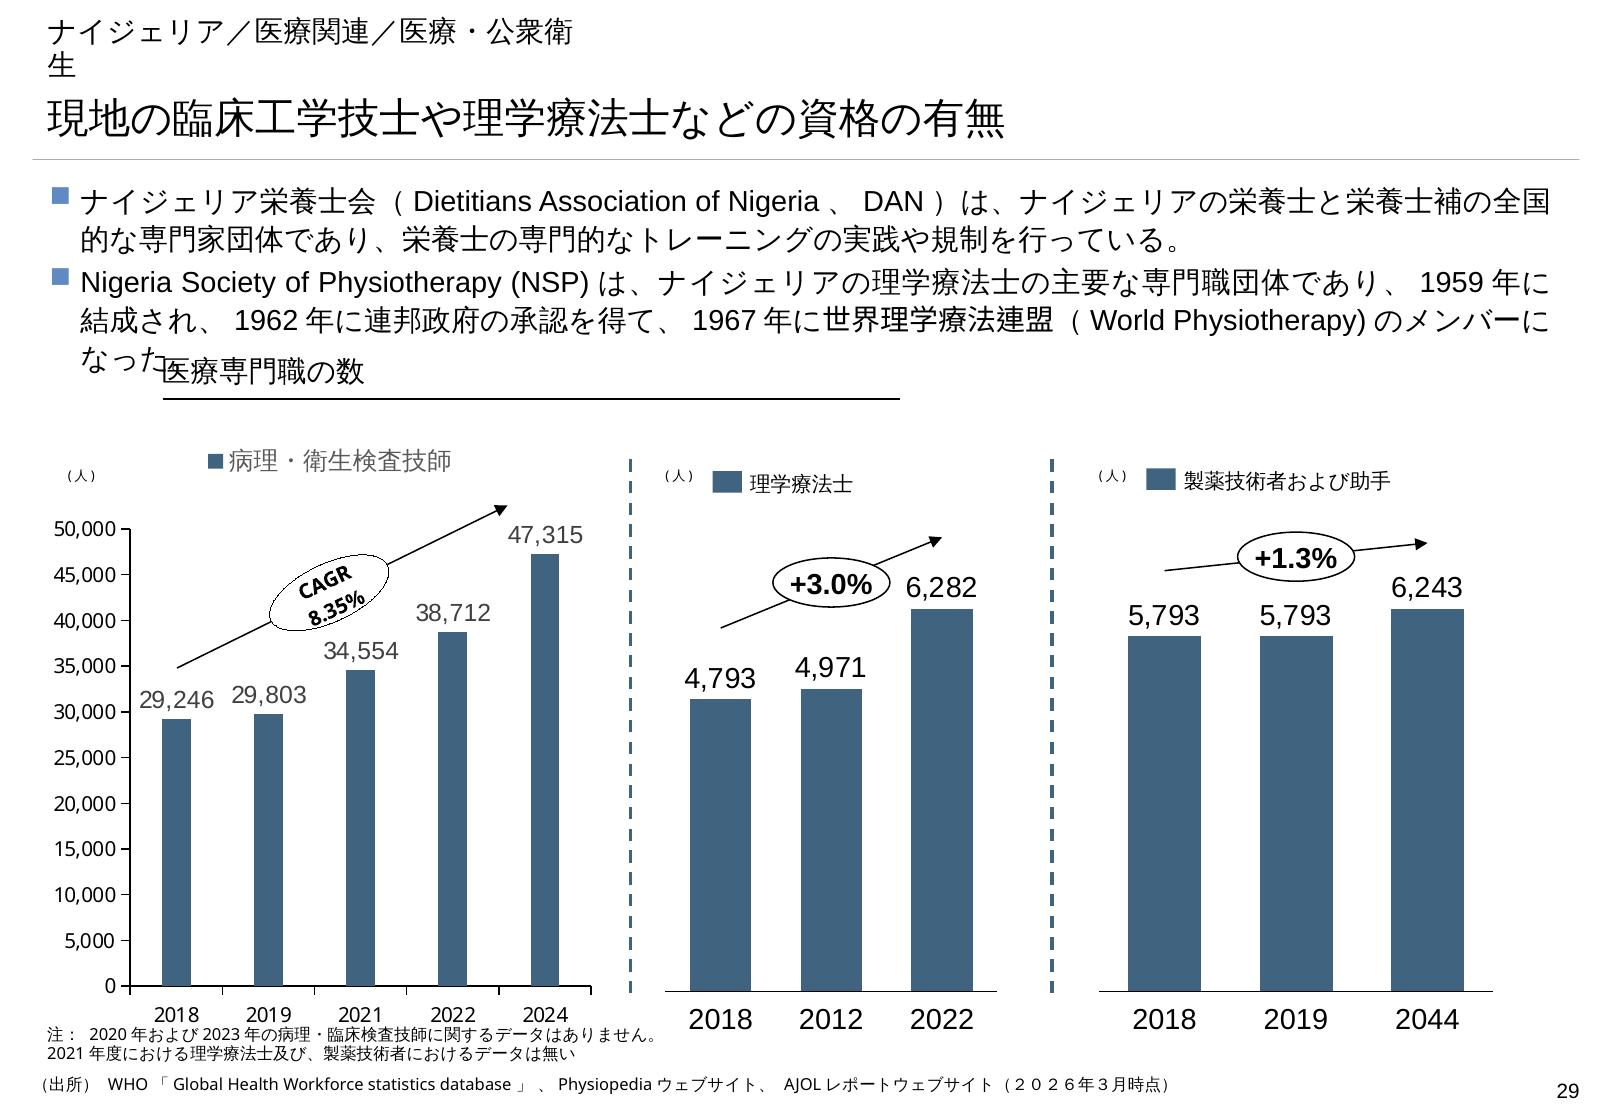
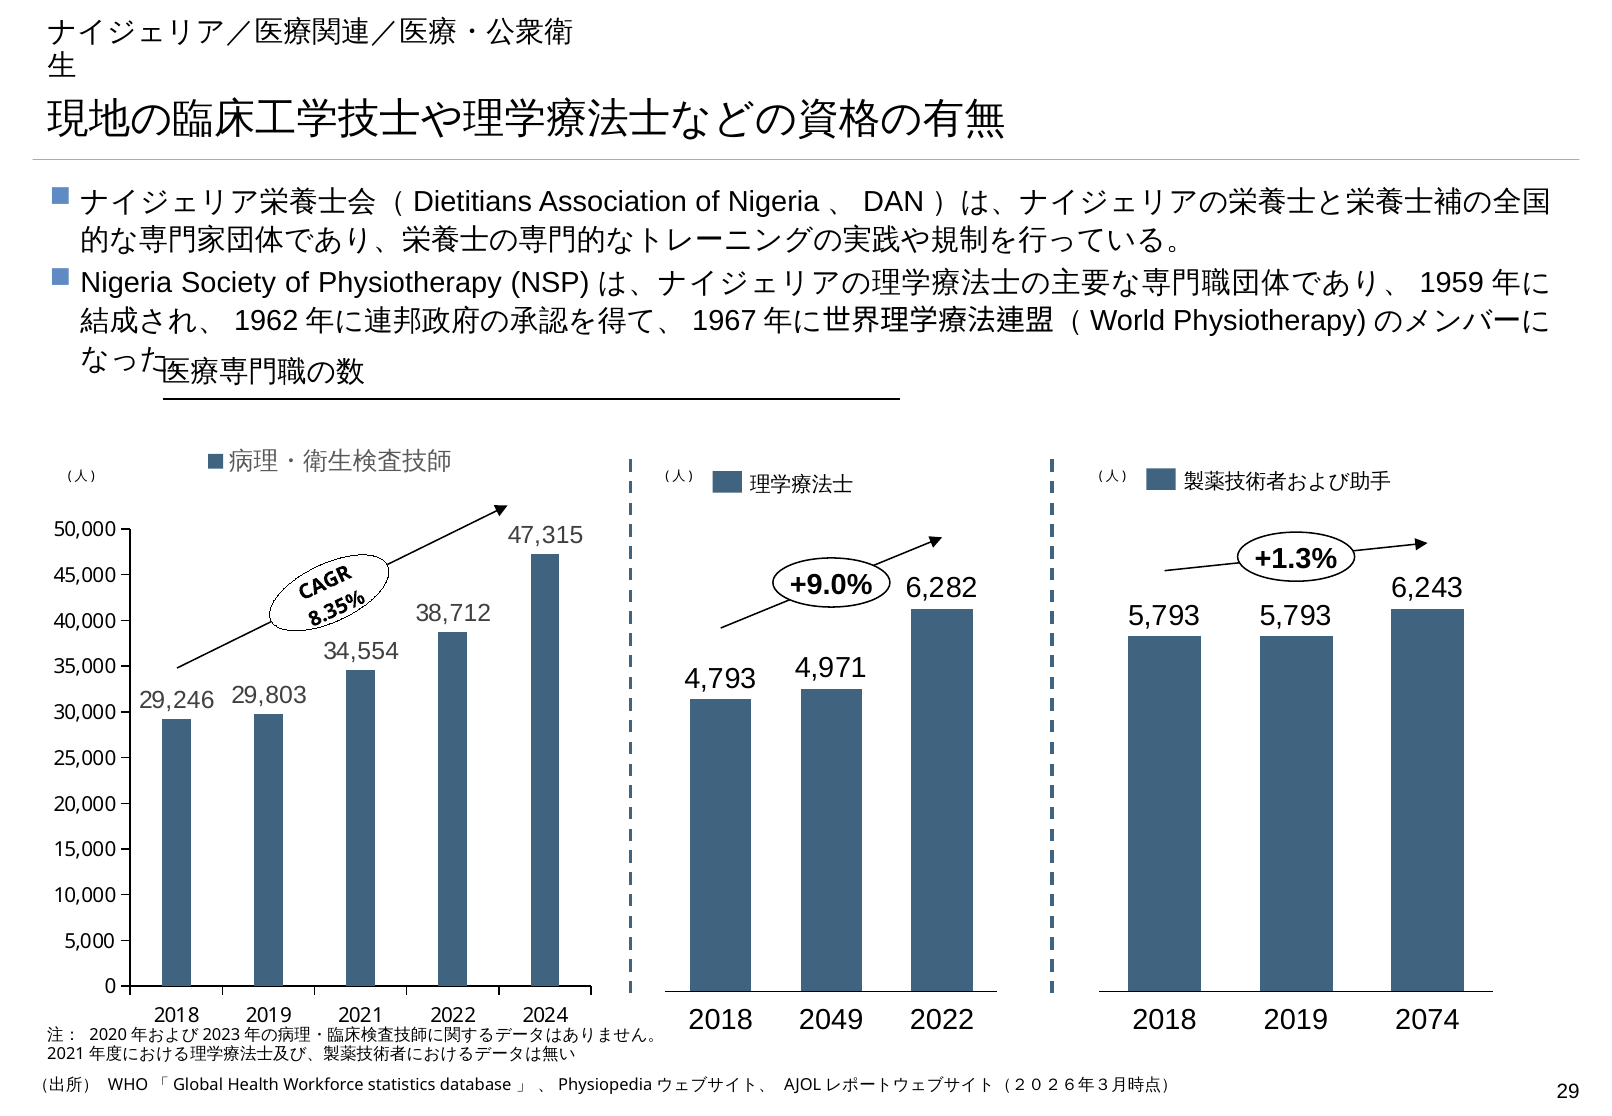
+3.0%: +3.0% -> +9.0% (831, 584)
2012: 2012 -> 2049 (831, 1020)
2044: 2044 -> 2074 (1427, 1020)
